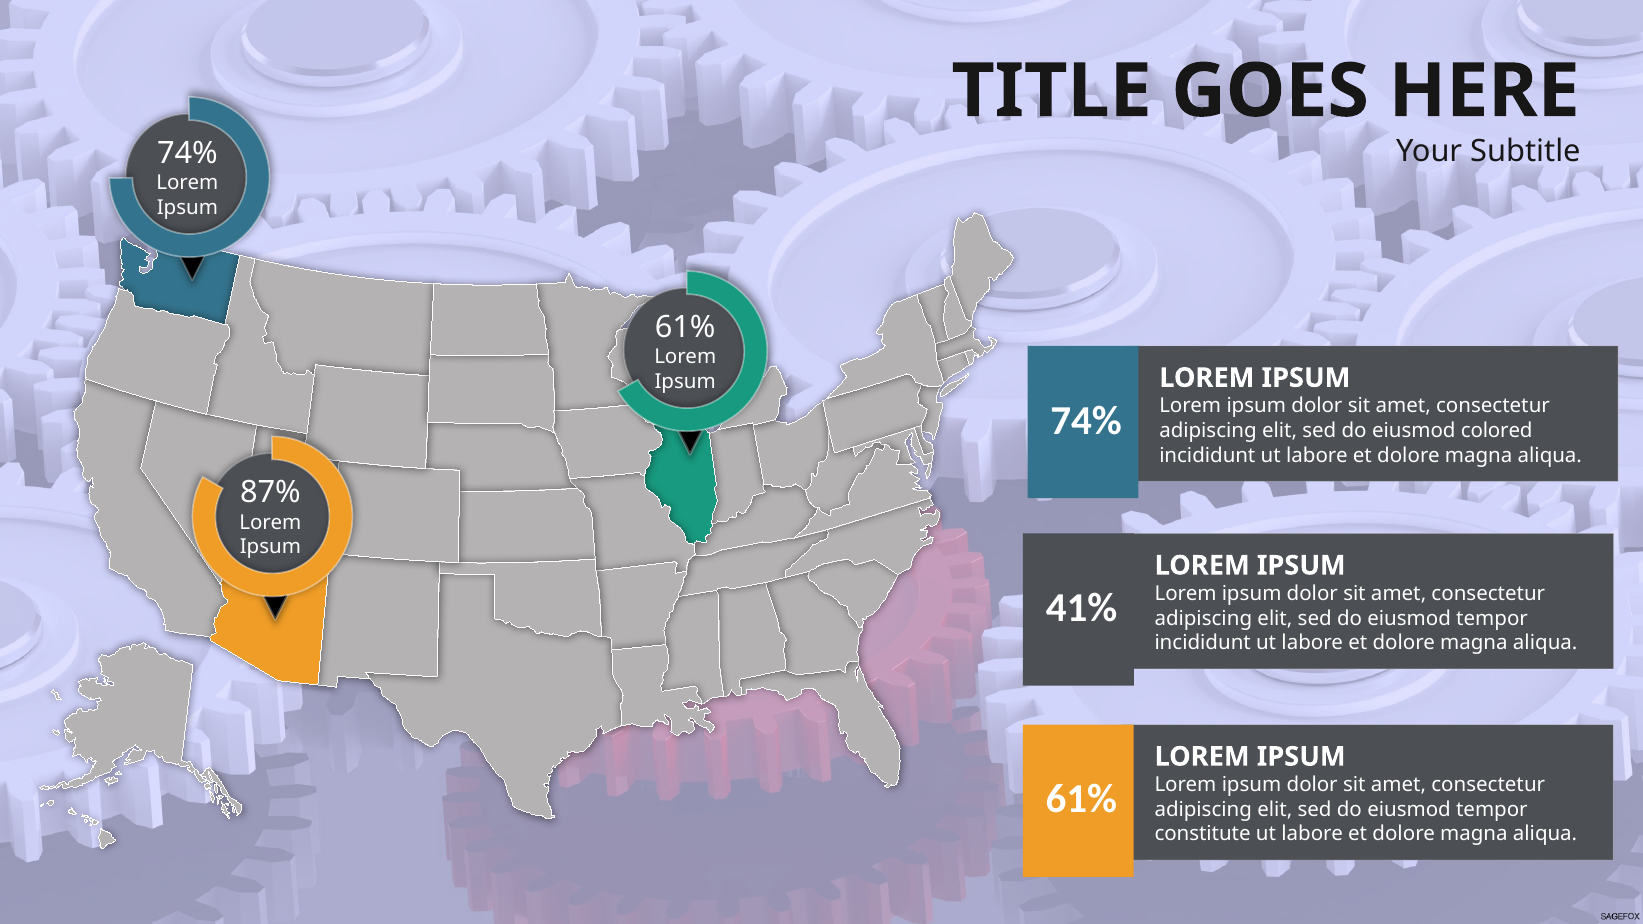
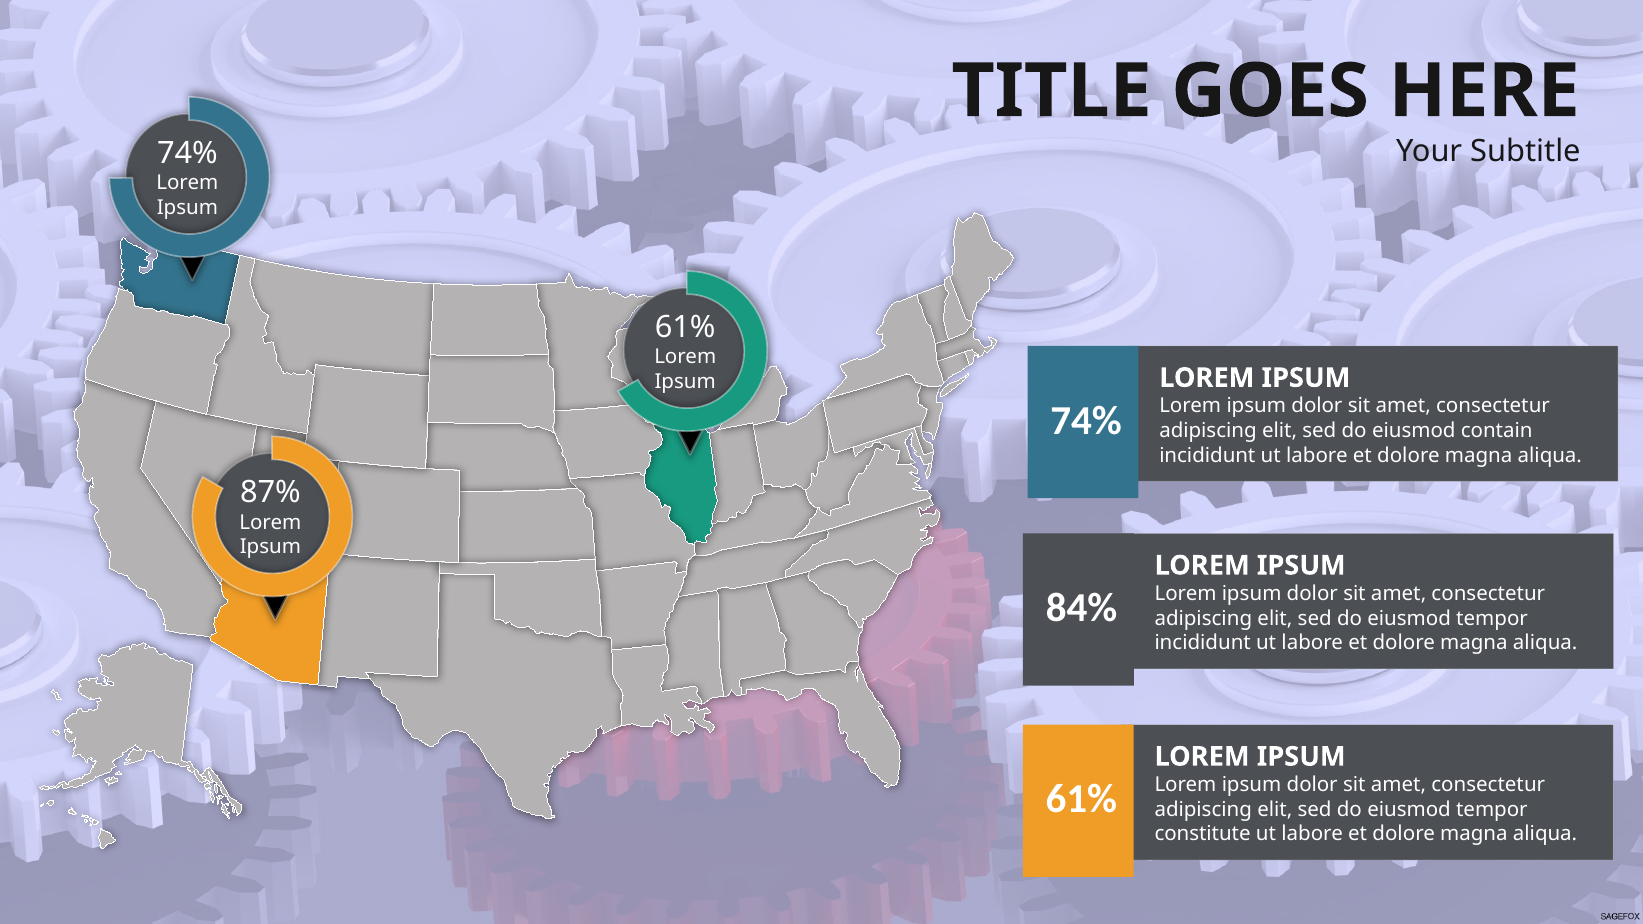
colored: colored -> contain (1497, 431)
41%: 41% -> 84% (1081, 608)
